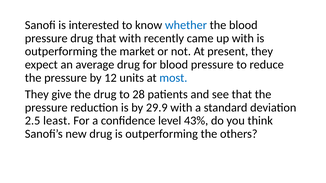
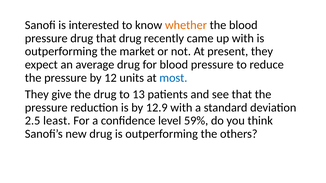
whether colour: blue -> orange (186, 25)
that with: with -> drug (130, 38)
28: 28 -> 13 (139, 95)
29.9: 29.9 -> 12.9 (157, 108)
43%: 43% -> 59% (196, 121)
